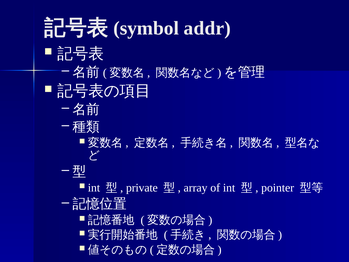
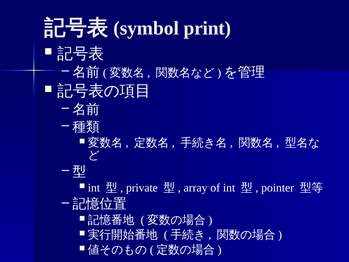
addr: addr -> print (207, 28)
